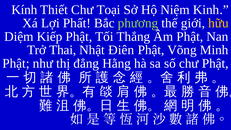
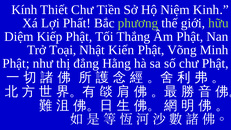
Toại: Toại -> Tiền (109, 10)
hữu colour: yellow -> light green (218, 23)
Thai: Thai -> Toại (63, 50)
Điên: Điên -> Kiến (121, 50)
